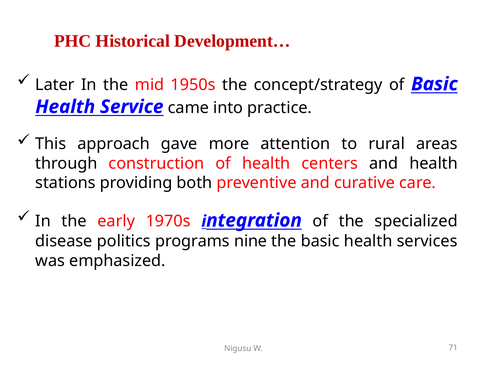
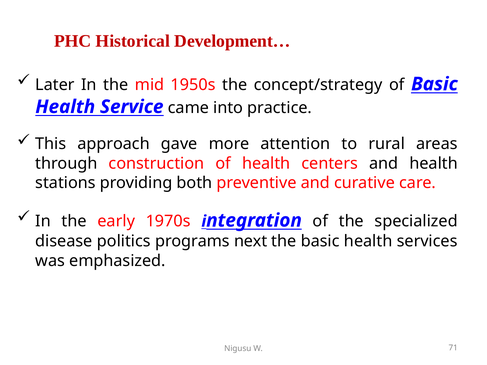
nine: nine -> next (251, 241)
